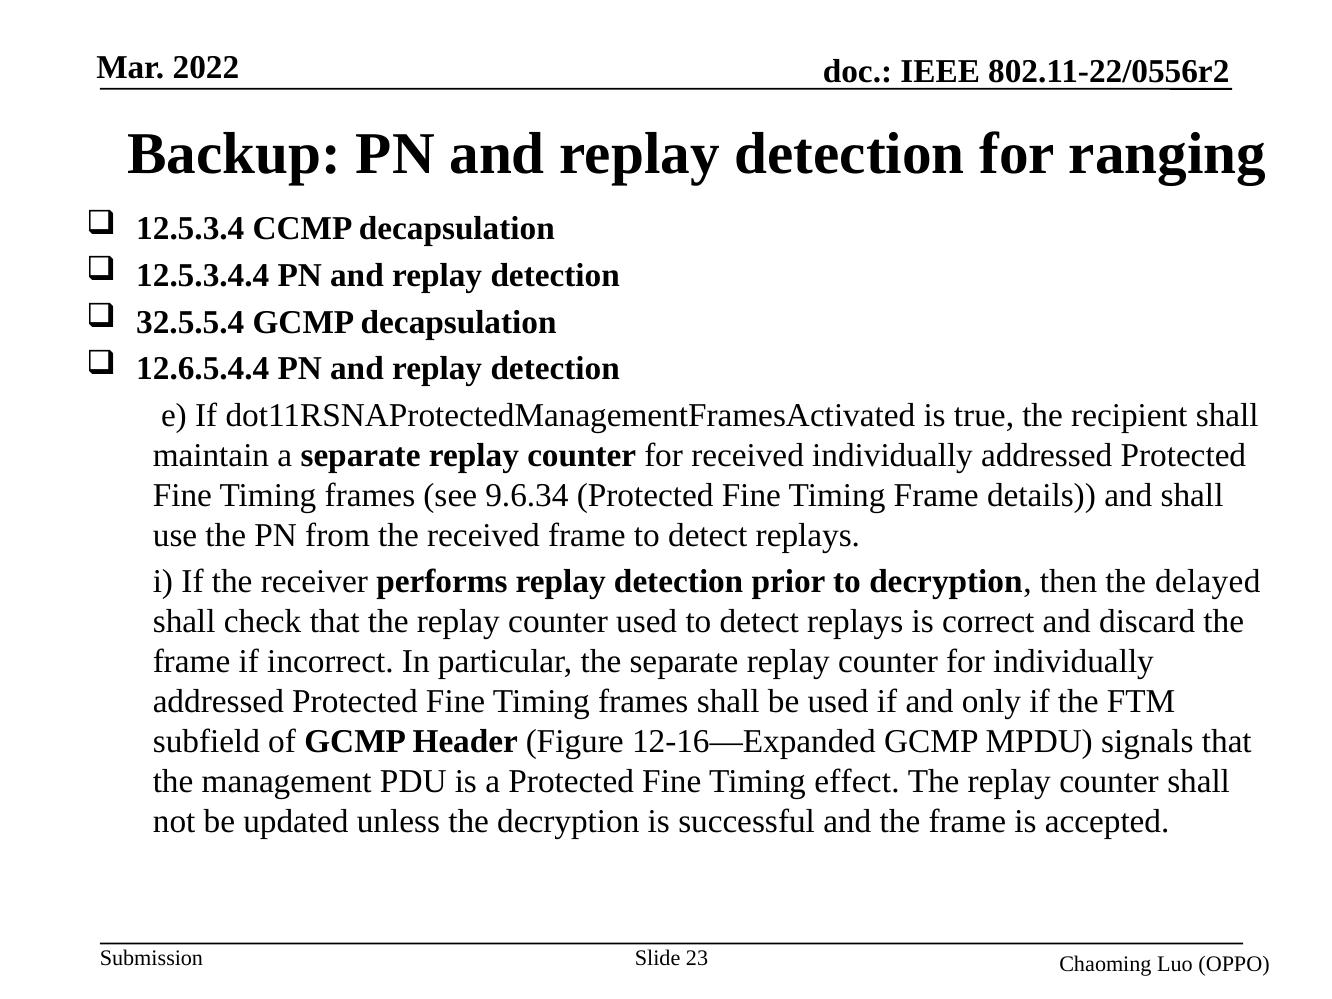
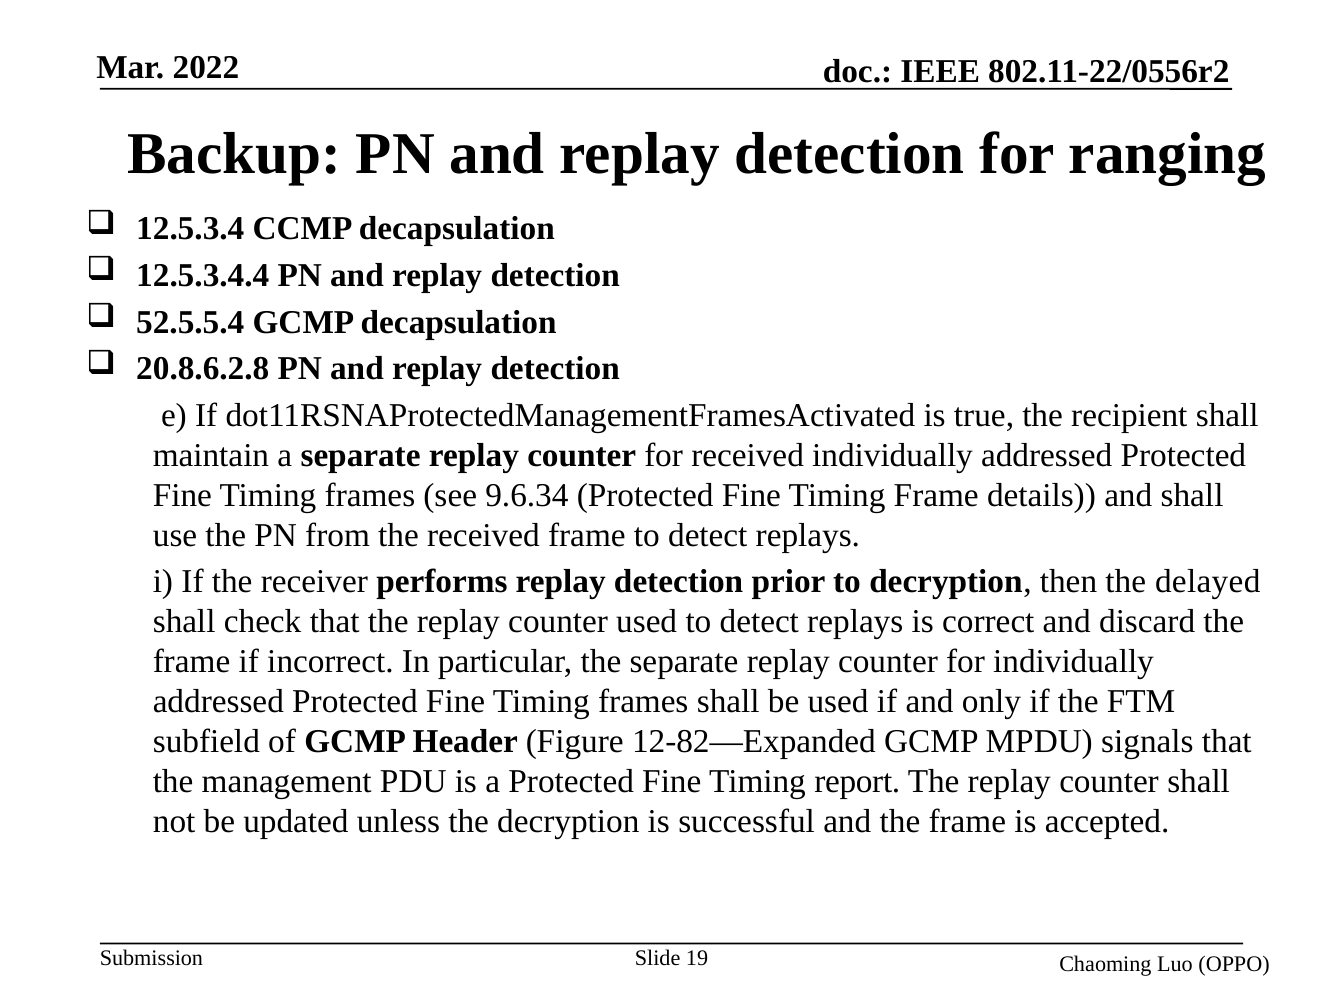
32.5.5.4: 32.5.5.4 -> 52.5.5.4 (190, 322)
12.6.5.4.4: 12.6.5.4.4 -> 20.8.6.2.8 (203, 369)
12-16—Expanded: 12-16—Expanded -> 12-82—Expanded (754, 742)
effect: effect -> report (857, 782)
23: 23 -> 19 (697, 958)
